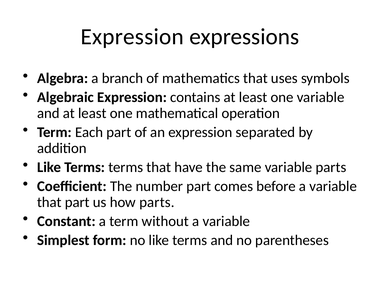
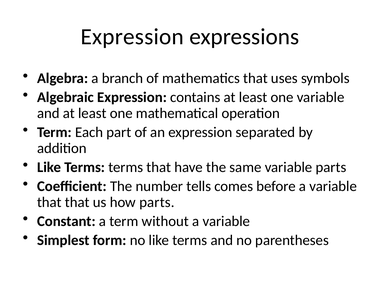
number part: part -> tells (199, 186)
that part: part -> that (77, 202)
